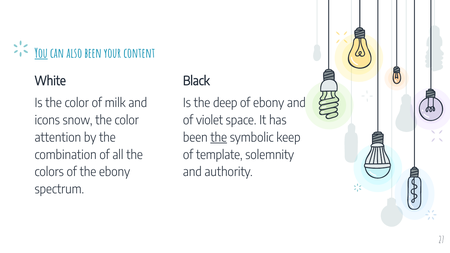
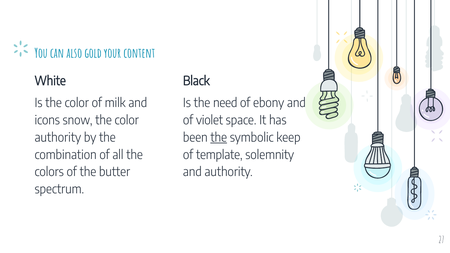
You underline: present -> none (41, 53)
also been: been -> gold (93, 53)
deep: deep -> need (225, 103)
attention: attention -> authority (58, 138)
the ebony: ebony -> butter (115, 172)
